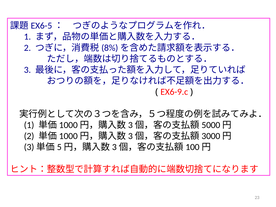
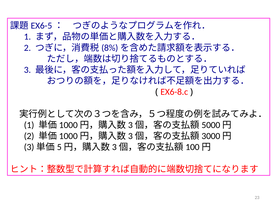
EX6-9.c: EX6-9.c -> EX6-8.c (174, 92)
